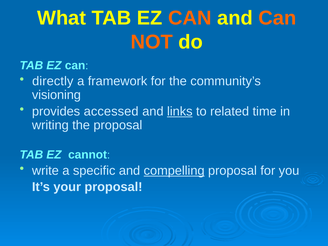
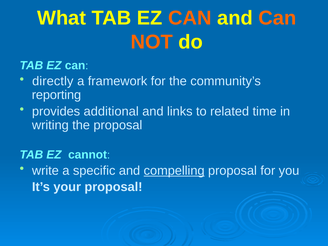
visioning: visioning -> reporting (56, 95)
accessed: accessed -> additional (111, 111)
links underline: present -> none (180, 111)
